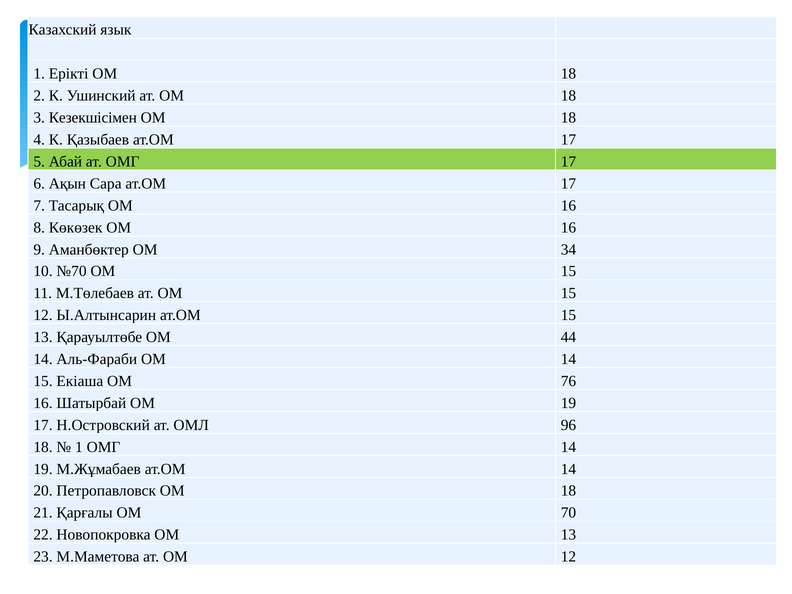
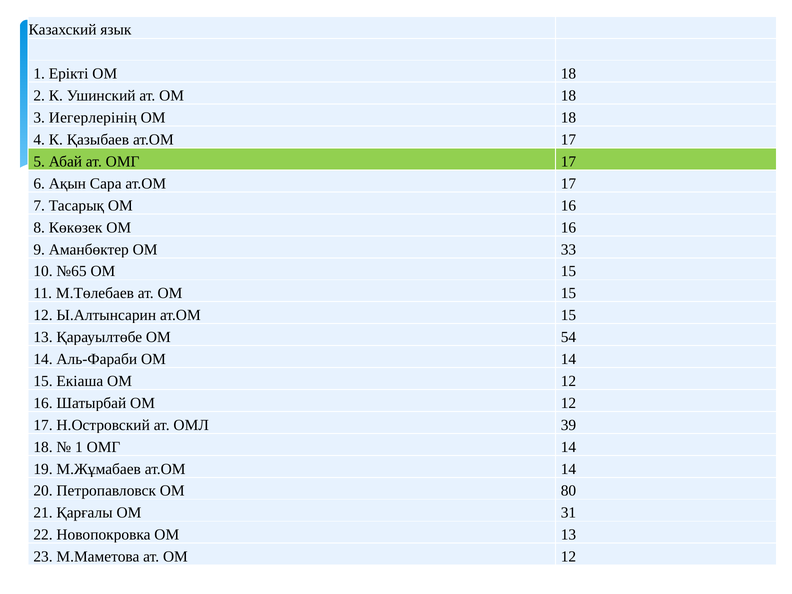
Кезекшісімен: Кезекшісімен -> Иегерлерінің (93, 118)
34: 34 -> 33 (568, 249)
№70: №70 -> №65 (72, 271)
44: 44 -> 54 (568, 337)
Екіаша ОМ 76: 76 -> 12 (568, 381)
Шатырбай ОМ 19: 19 -> 12 (568, 403)
96: 96 -> 39 (568, 425)
Петропавловск ОМ 18: 18 -> 80 (568, 491)
70: 70 -> 31 (568, 513)
